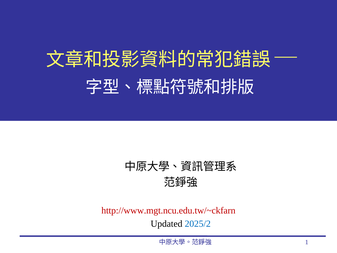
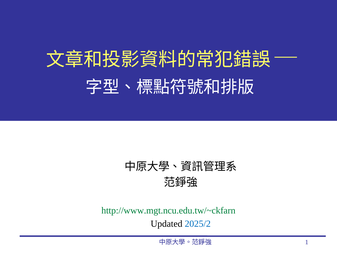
http://www.mgt.ncu.edu.tw/~ckfarn colour: red -> green (168, 210)
